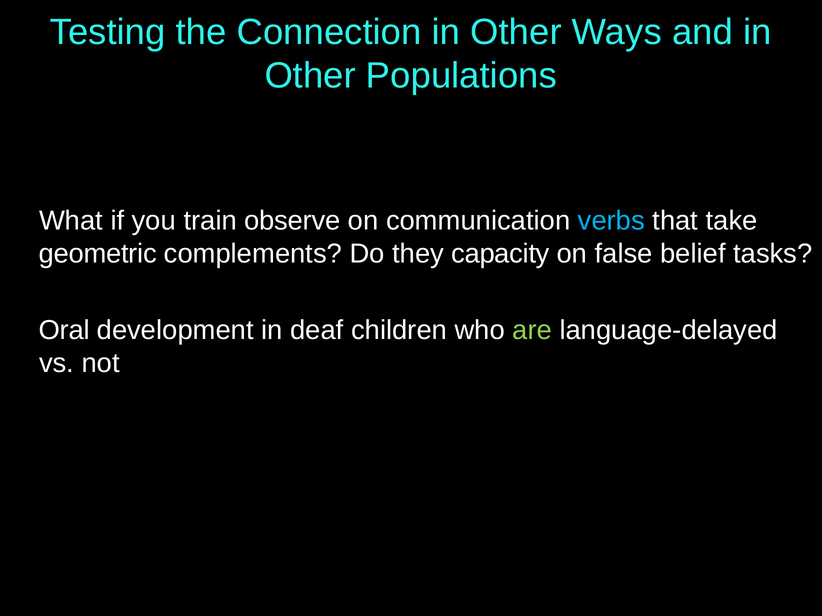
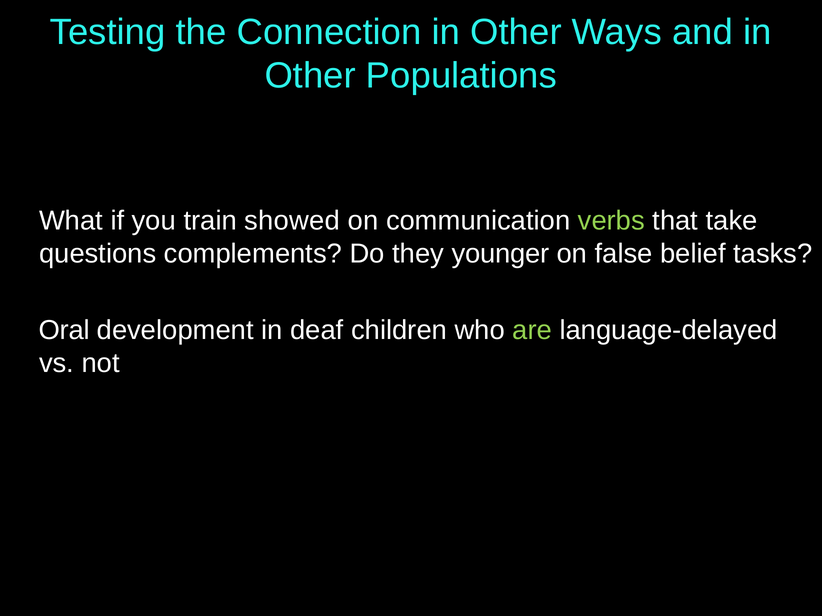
observe: observe -> showed (292, 221)
verbs colour: light blue -> light green (611, 221)
geometric: geometric -> questions (98, 254)
capacity: capacity -> younger (500, 254)
